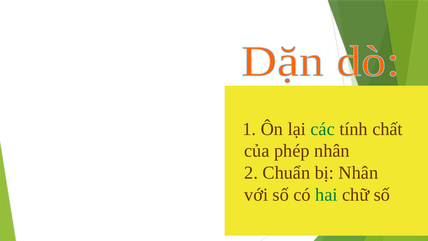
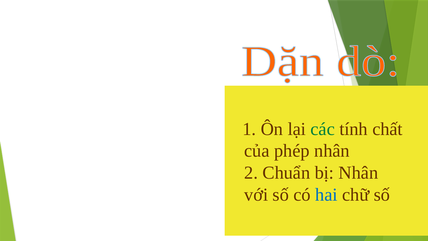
hai colour: green -> blue (326, 195)
